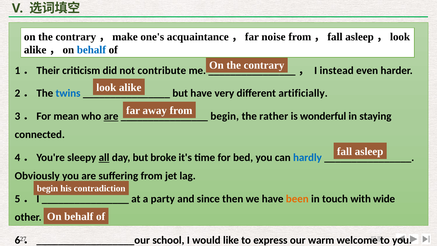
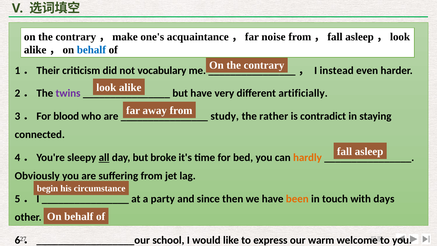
contribute: contribute -> vocabulary (162, 70)
twins colour: blue -> purple (68, 93)
mean: mean -> blood (66, 116)
are underline: present -> none (111, 116)
begin: begin -> study (225, 116)
wonderful: wonderful -> contradict (323, 116)
hardly colour: blue -> orange (307, 157)
contradiction: contradiction -> circumstance (100, 188)
wide: wide -> days (384, 199)
